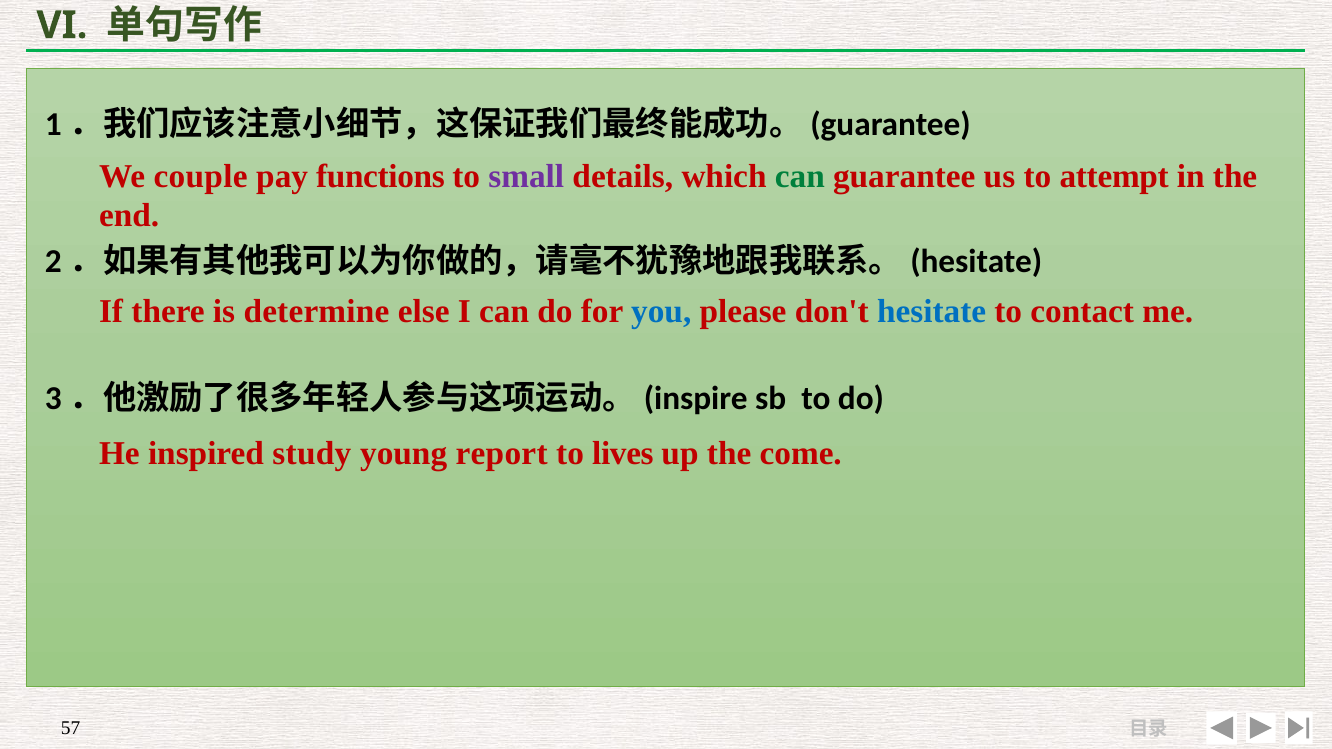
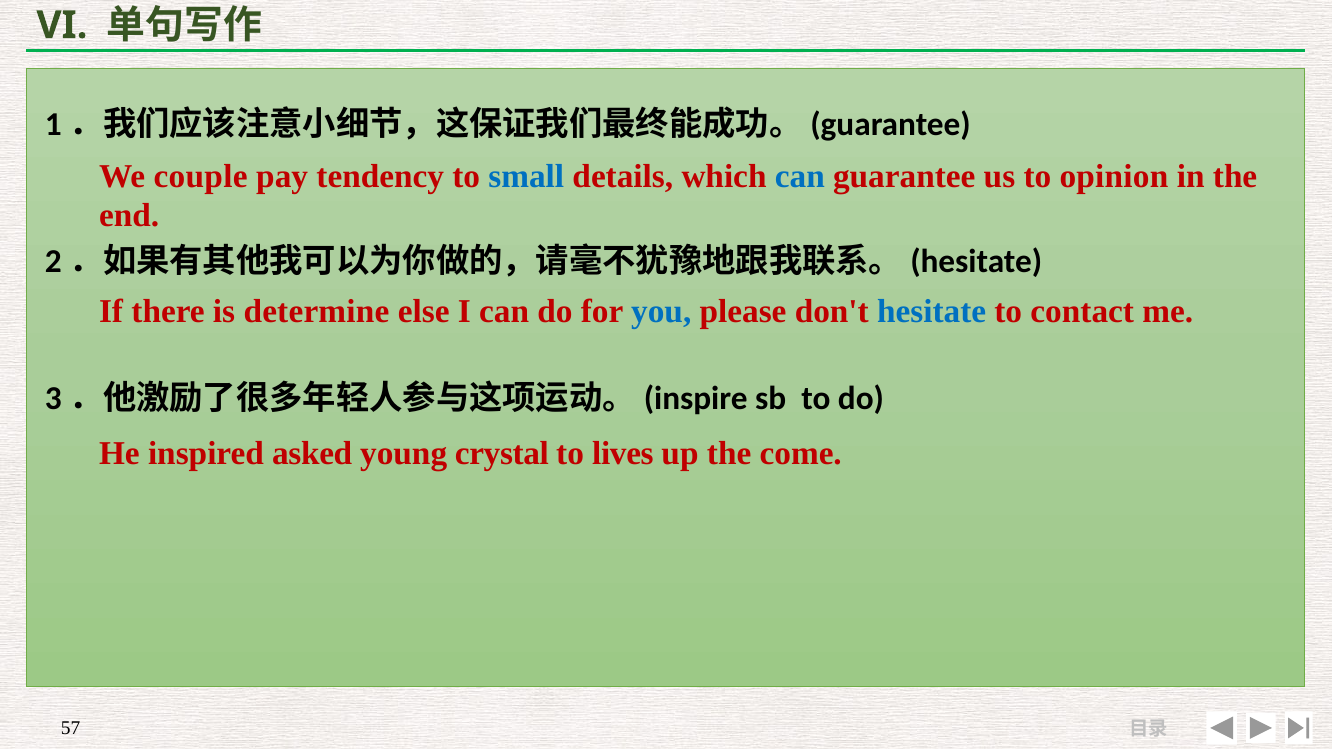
functions: functions -> tendency (380, 176)
small colour: purple -> blue (526, 176)
can colour: green -> blue (800, 176)
attempt: attempt -> opinion (1114, 176)
study: study -> asked (312, 454)
report: report -> crystal (502, 454)
